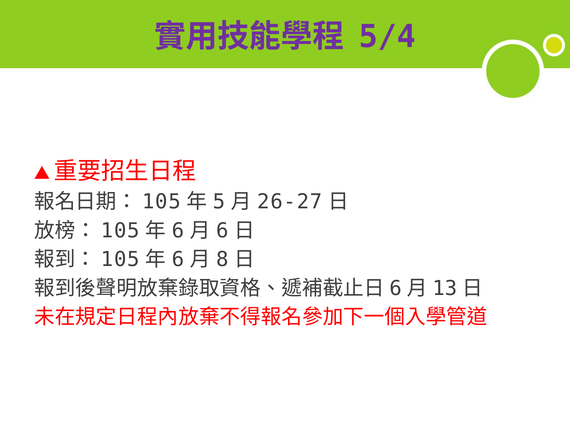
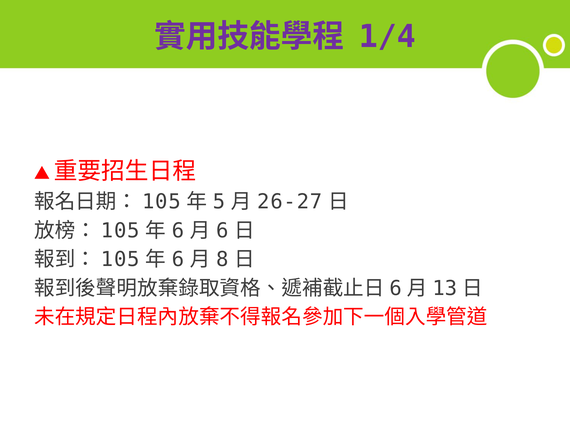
5/4: 5/4 -> 1/4 (387, 37)
